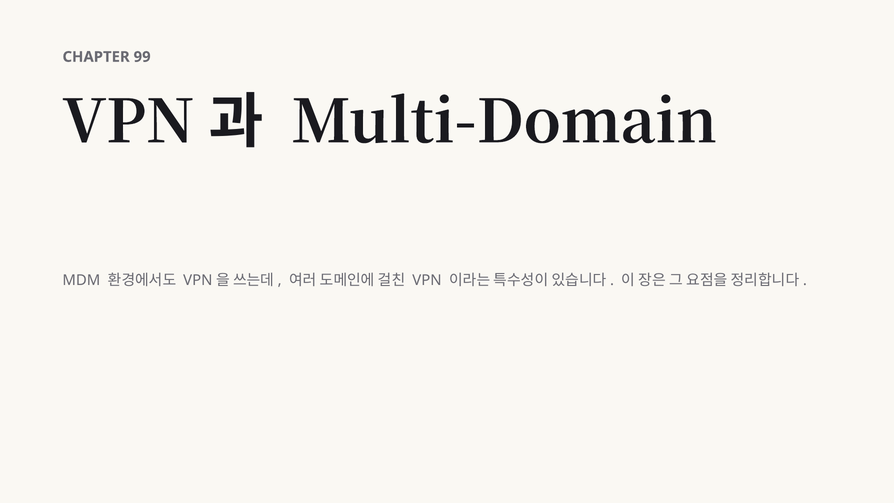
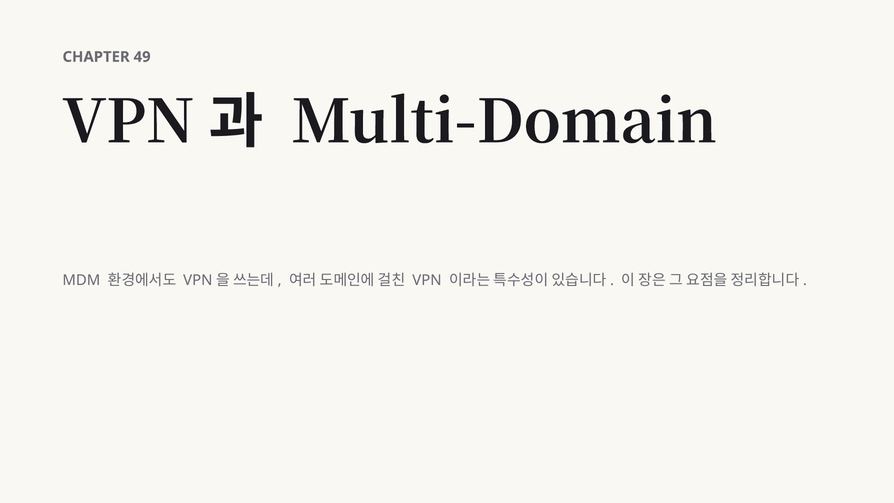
99: 99 -> 49 (142, 57)
